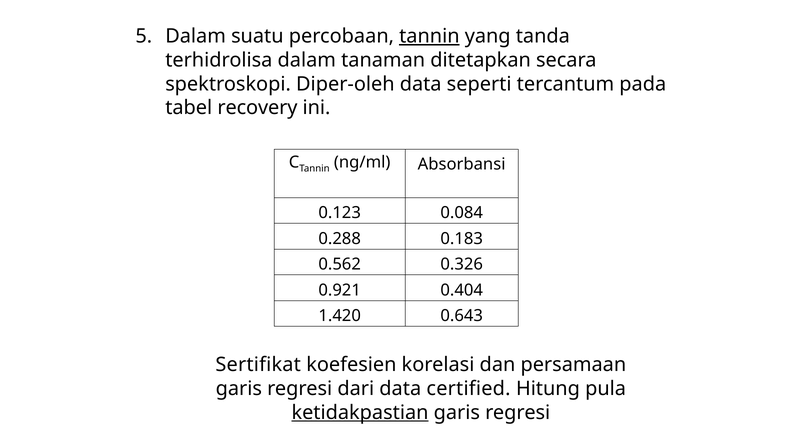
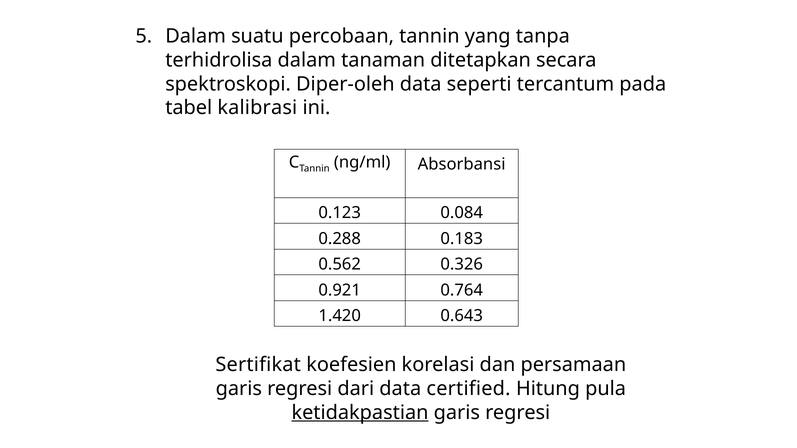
tannin underline: present -> none (429, 36)
tanda: tanda -> tanpa (543, 36)
recovery: recovery -> kalibrasi (257, 108)
0.404: 0.404 -> 0.764 (462, 290)
